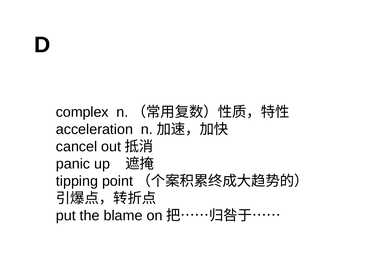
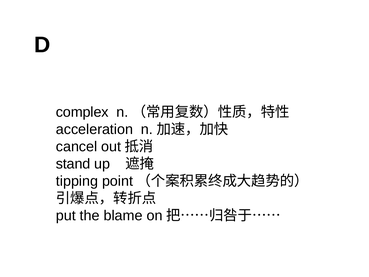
panic: panic -> stand (73, 164)
